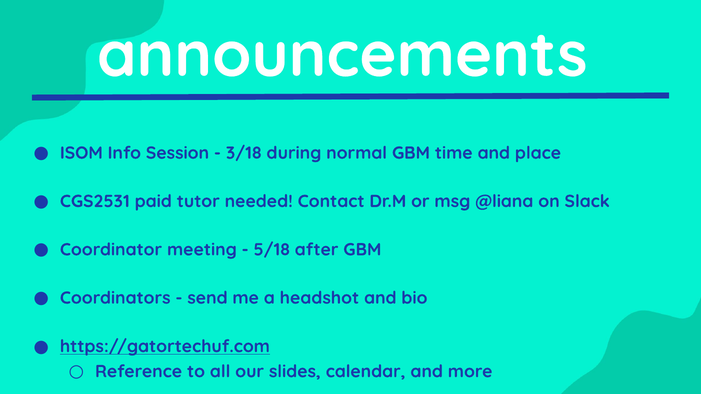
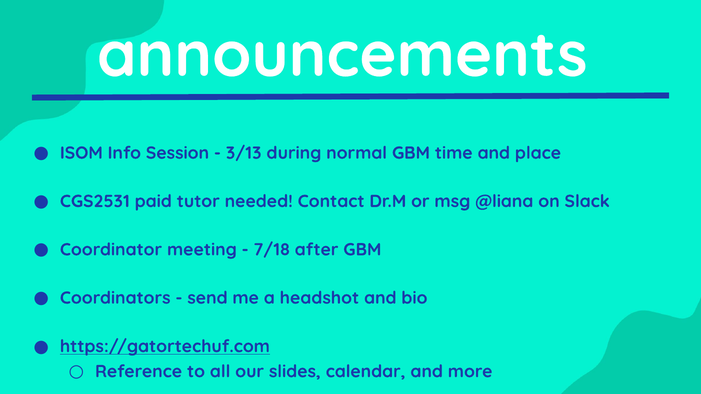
3/18: 3/18 -> 3/13 (244, 153)
5/18: 5/18 -> 7/18 (272, 250)
